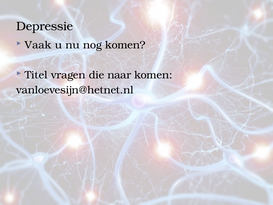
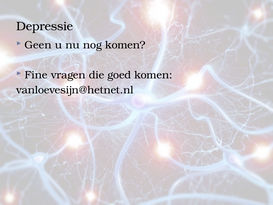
Vaak: Vaak -> Geen (38, 45)
Titel: Titel -> Fine (36, 75)
naar: naar -> goed (119, 75)
